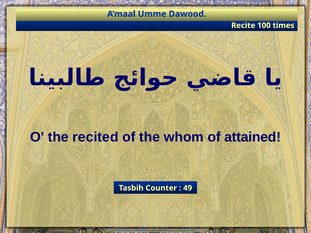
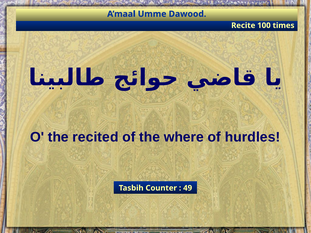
whom: whom -> where (184, 137)
attained: attained -> hurdles (253, 137)
